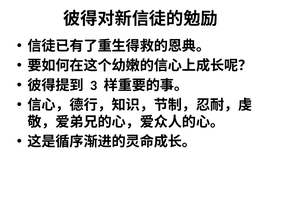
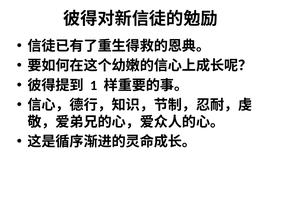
3: 3 -> 1 (94, 85)
